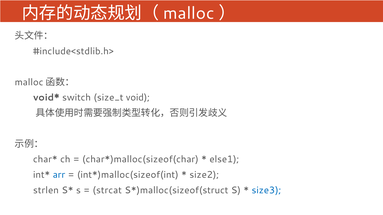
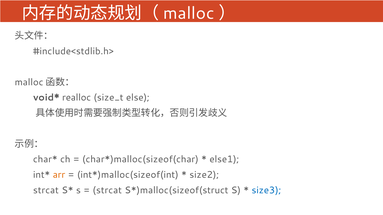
switch: switch -> realloc (77, 98)
void: void -> else (138, 98)
arr colour: blue -> orange (59, 175)
strlen: strlen -> strcat (46, 191)
